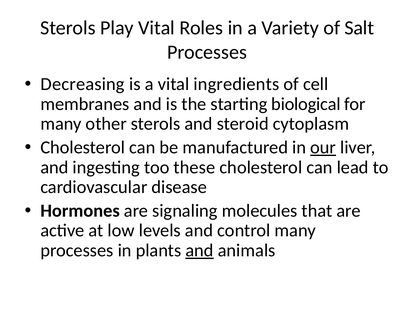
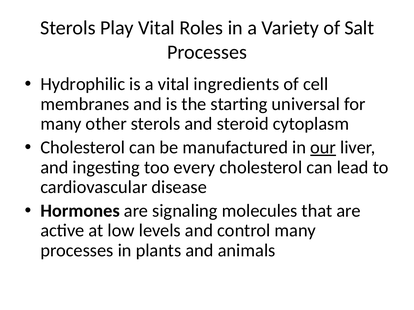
Decreasing: Decreasing -> Hydrophilic (83, 84)
biological: biological -> universal (306, 104)
these: these -> every (194, 168)
and underline: present -> none (200, 251)
